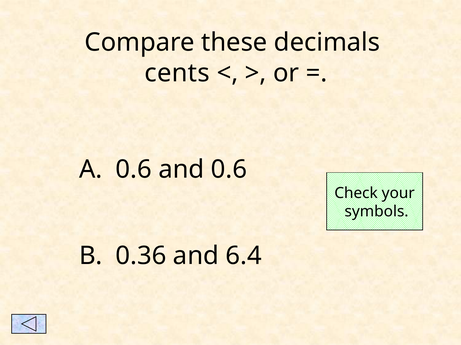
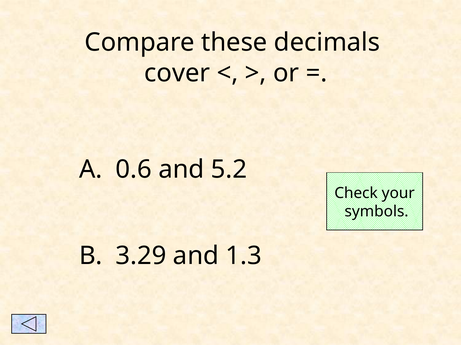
cents: cents -> cover (177, 73)
and 0.6: 0.6 -> 5.2 (229, 170)
0.36: 0.36 -> 3.29 (141, 256)
6.4: 6.4 -> 1.3 (244, 256)
